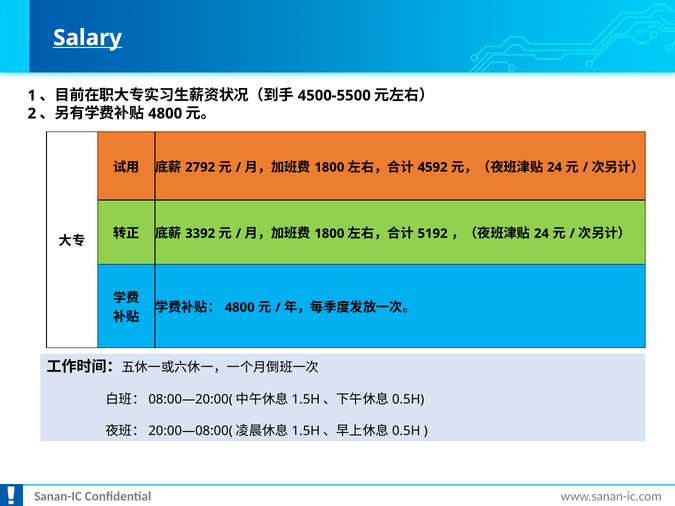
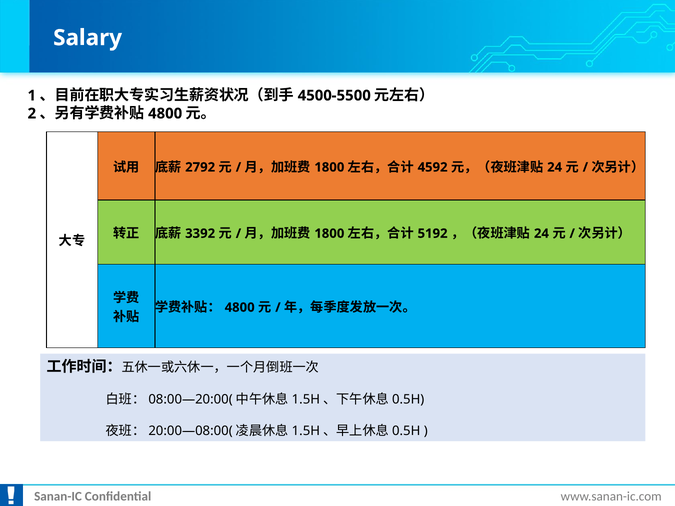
Salary underline: present -> none (88, 38)
